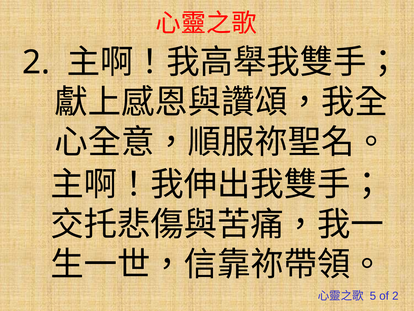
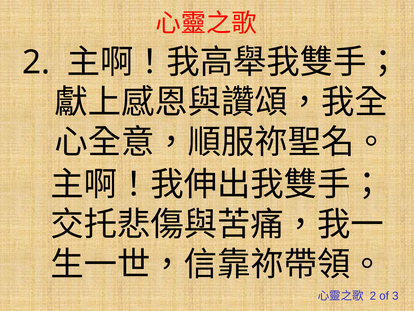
5: 5 -> 2 (373, 295)
of 2: 2 -> 3 (395, 295)
